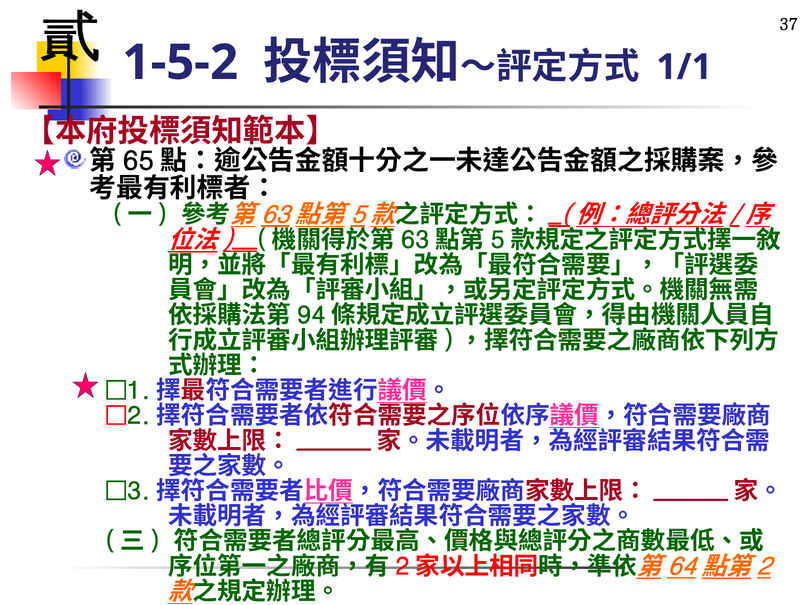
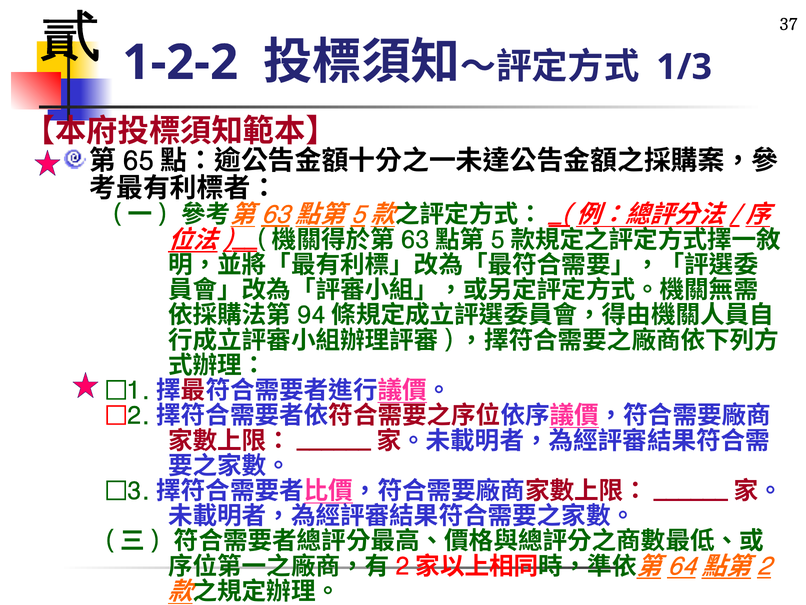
1-5-2: 1-5-2 -> 1-2-2 (180, 63)
1/1: 1/1 -> 1/3 (684, 67)
